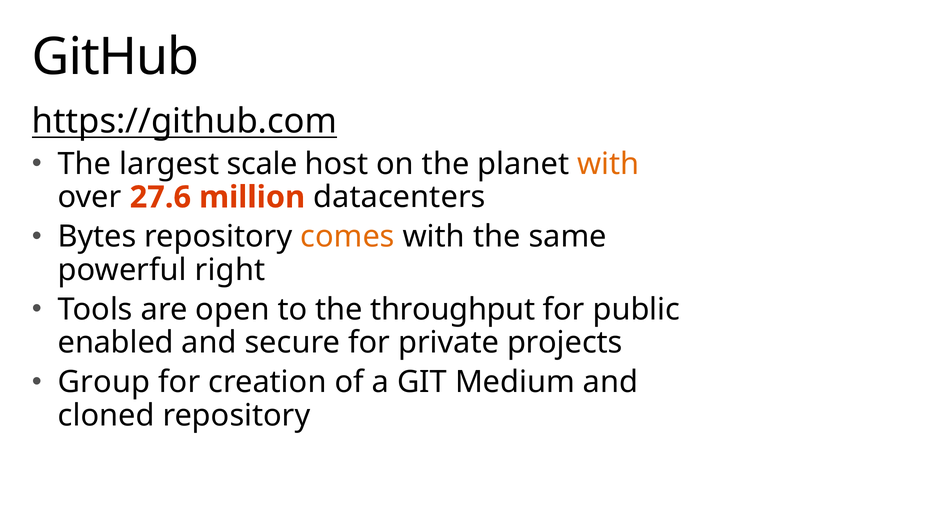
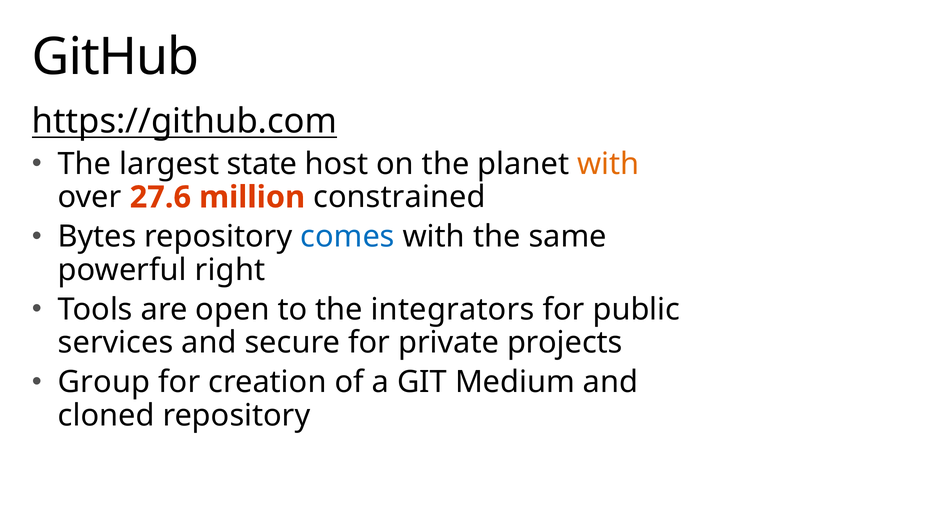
scale: scale -> state (262, 164)
datacenters: datacenters -> constrained (399, 197)
comes colour: orange -> blue (348, 237)
throughput: throughput -> integrators (453, 309)
enabled: enabled -> services (116, 343)
